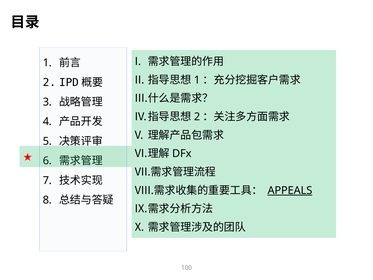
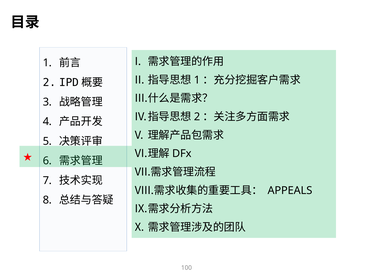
APPEALS underline: present -> none (290, 190)
